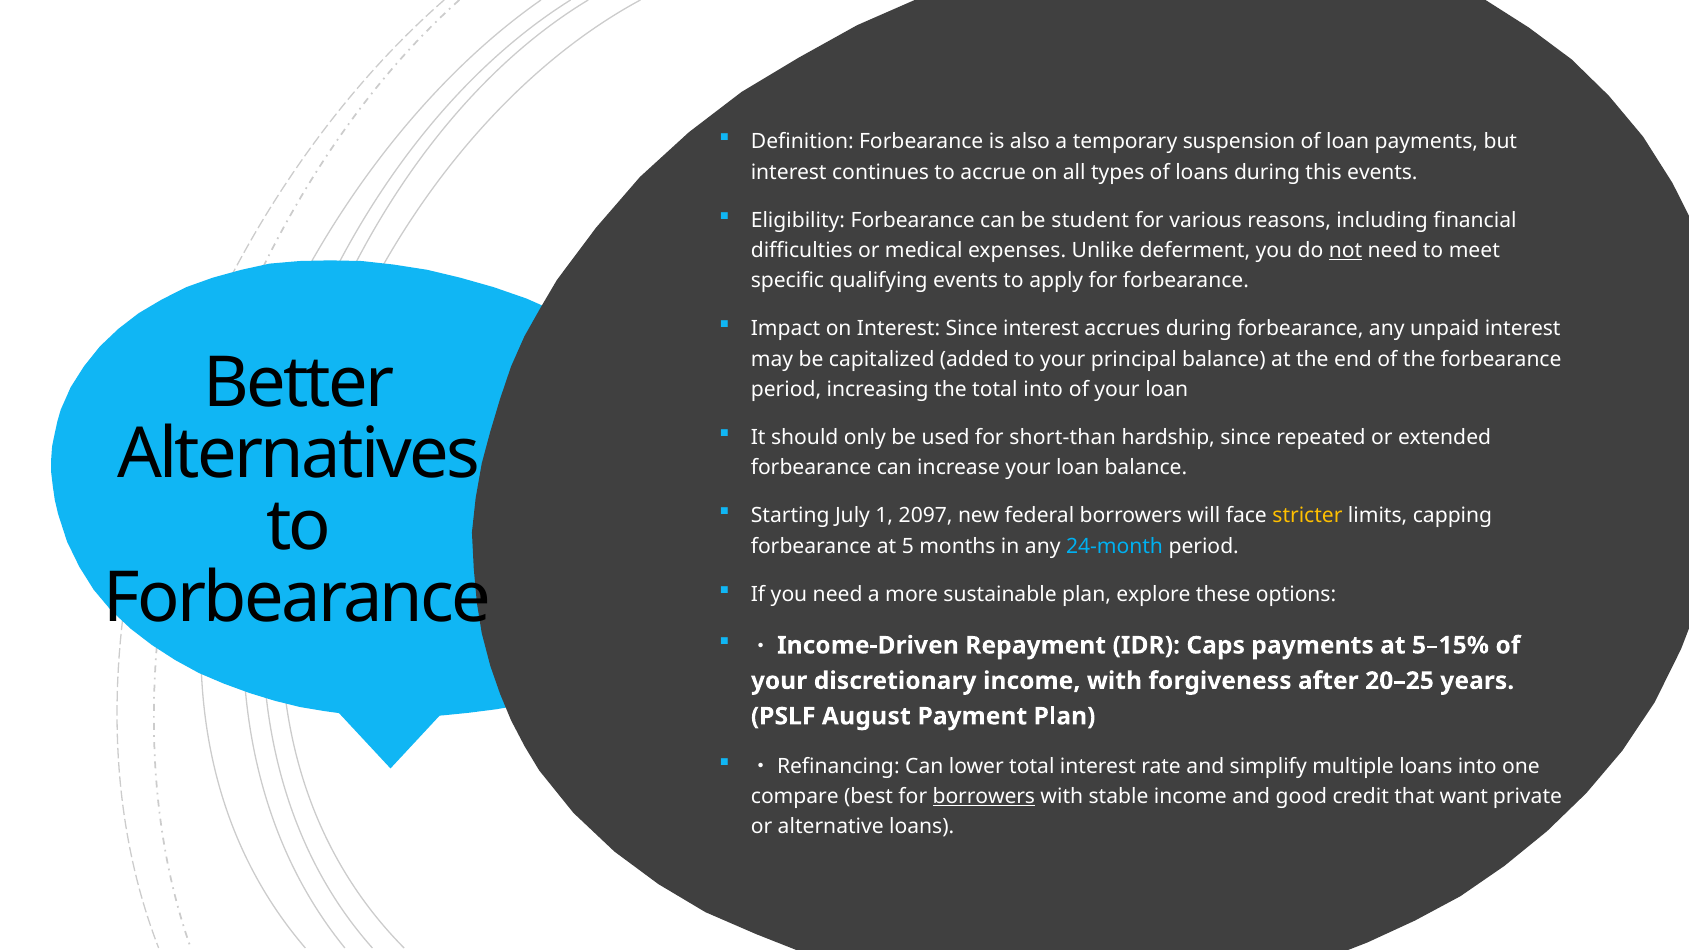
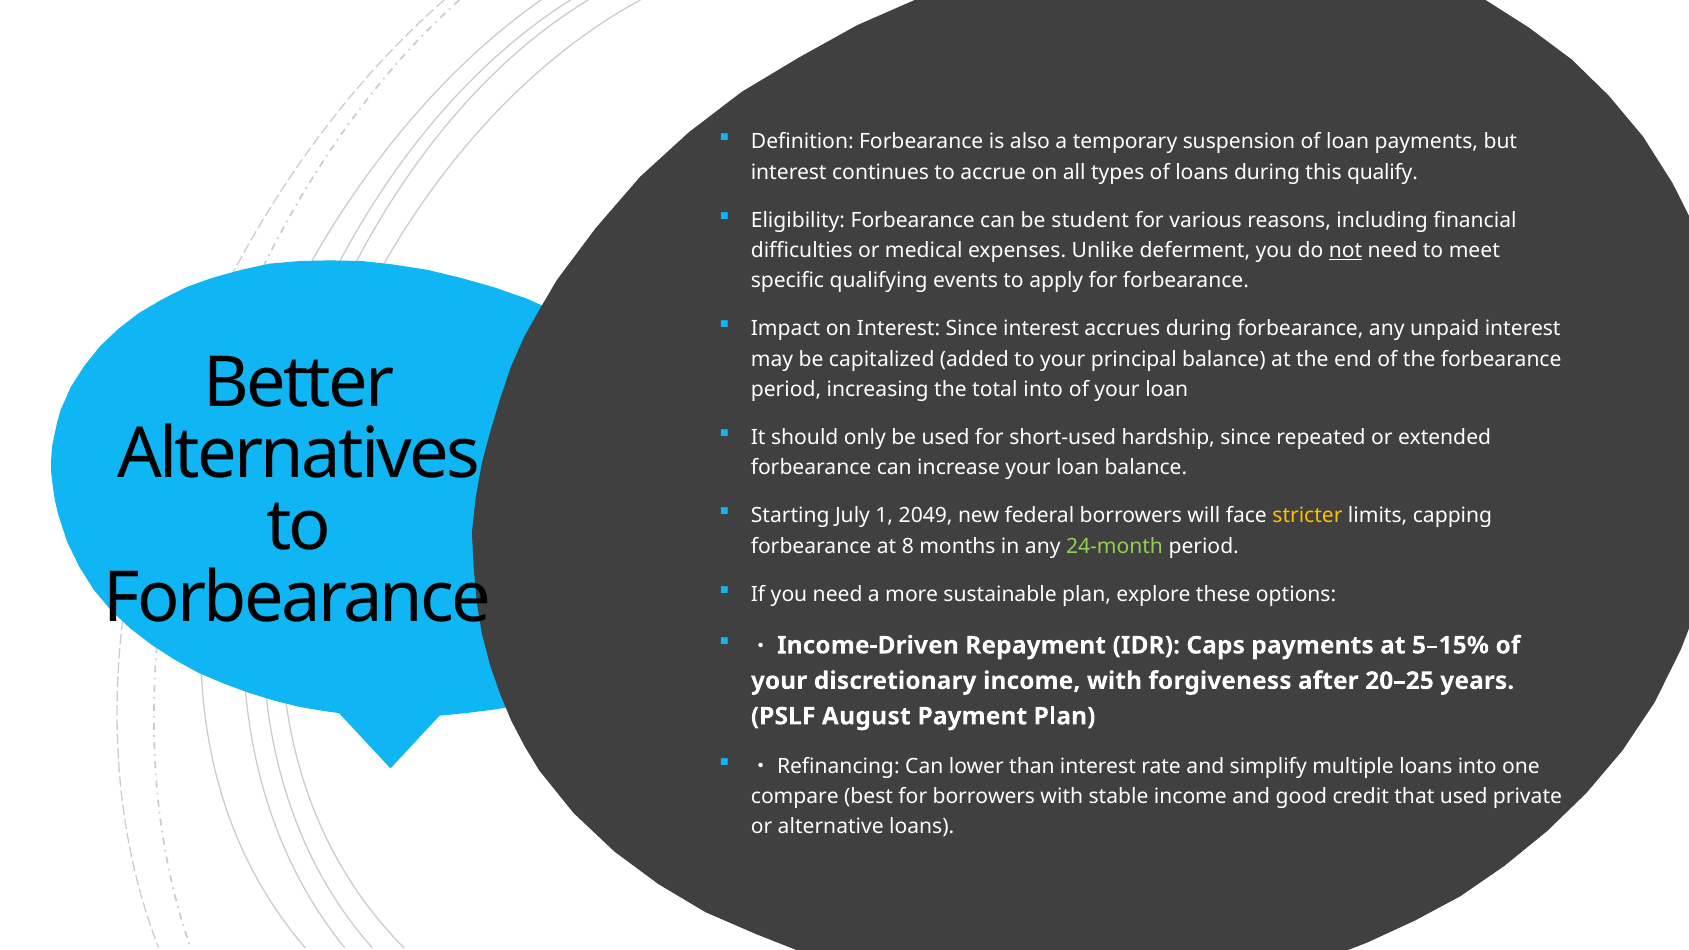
this events: events -> qualify (1382, 172)
short-than: short-than -> short-used (1063, 438)
2097: 2097 -> 2049 (926, 516)
5: 5 -> 8 (908, 546)
24-month colour: light blue -> light green (1115, 546)
lower total: total -> than (1032, 766)
borrowers underline: present -> none (984, 797)
that want: want -> used (1464, 797)
